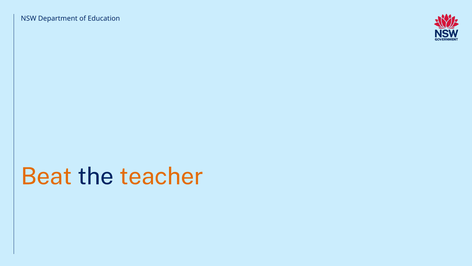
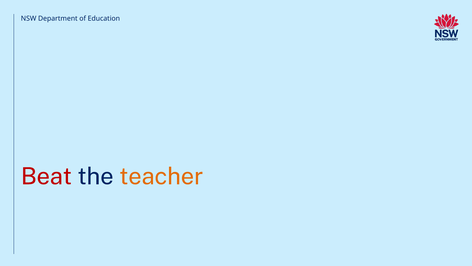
Beat colour: orange -> red (46, 176)
